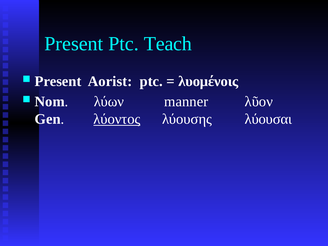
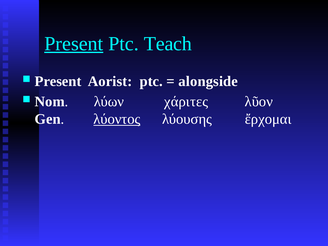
Present underline: none -> present (74, 44)
λυομένοις: λυομένοις -> alongside (208, 81)
manner: manner -> χάριτες (186, 102)
λύουσαι: λύουσαι -> ἔρχομαι (268, 119)
